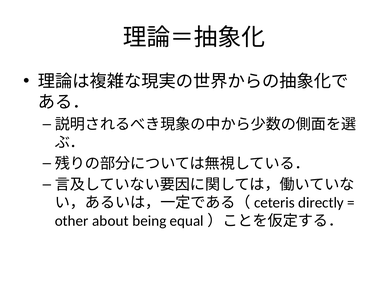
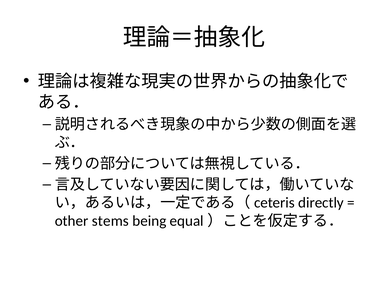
about: about -> stems (110, 221)
